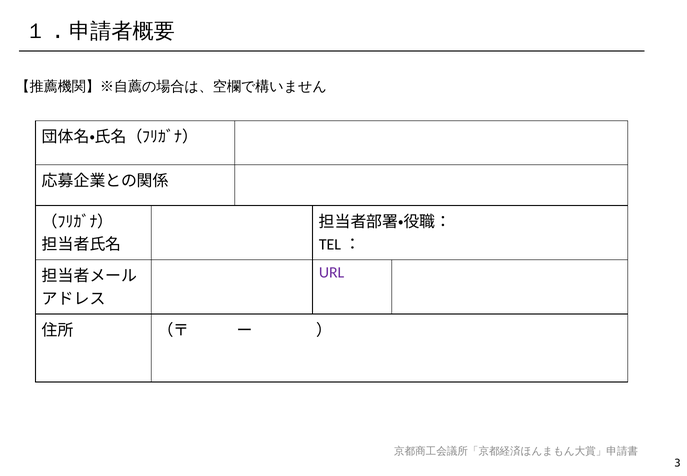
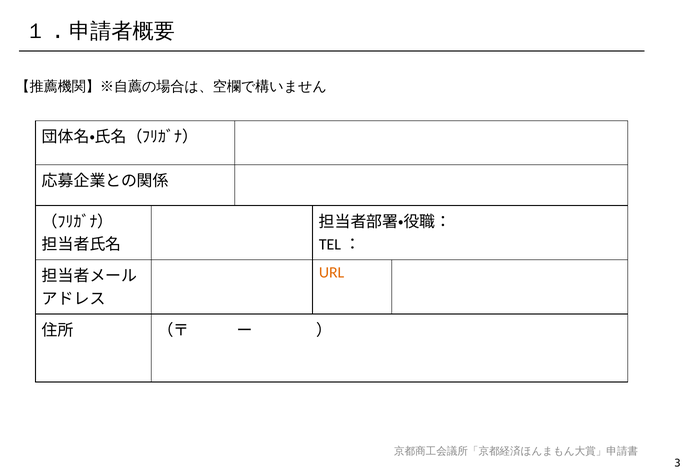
URL colour: purple -> orange (332, 273)
